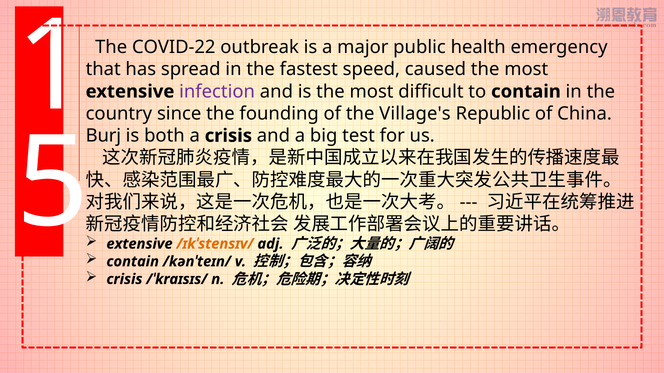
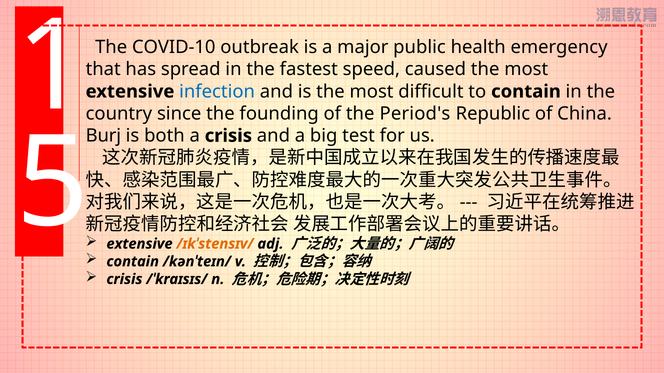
COVID-22: COVID-22 -> COVID-10 (174, 47)
infection colour: purple -> blue (217, 92)
Village's: Village's -> Period's (415, 114)
